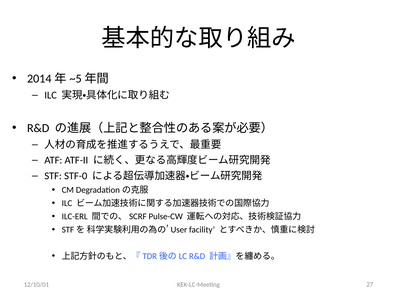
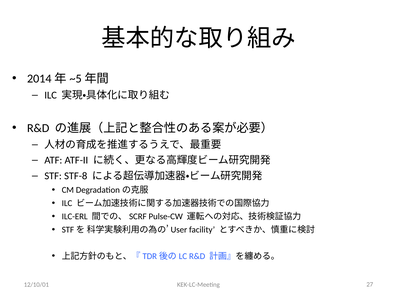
STF-0: STF-0 -> STF-8 (76, 176)
